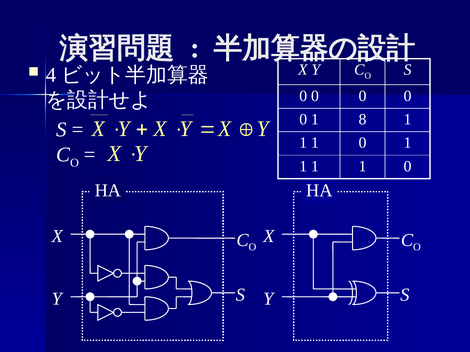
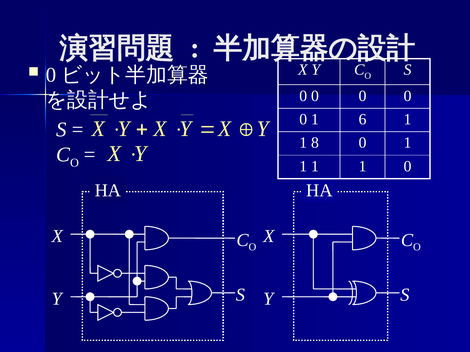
4: 4 -> 0 (51, 75)
8: 8 -> 6 (363, 120)
1: 1 -> 8 (315, 143)
